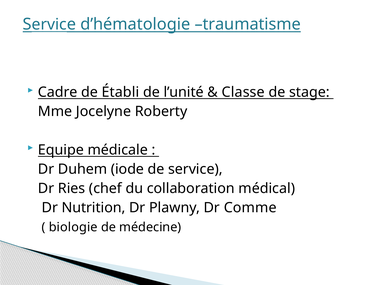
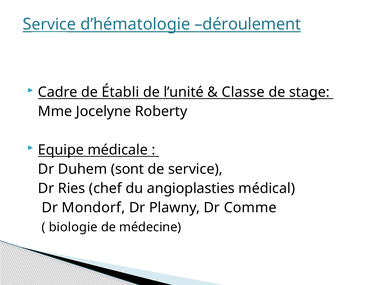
traumatisme: traumatisme -> déroulement (248, 24)
iode: iode -> sont (127, 169)
collaboration: collaboration -> angioplasties (191, 188)
Nutrition: Nutrition -> Mondorf (93, 208)
